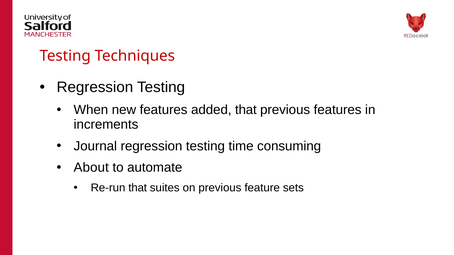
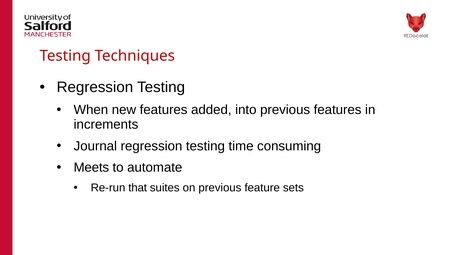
added that: that -> into (246, 110)
About: About -> Meets (91, 168)
